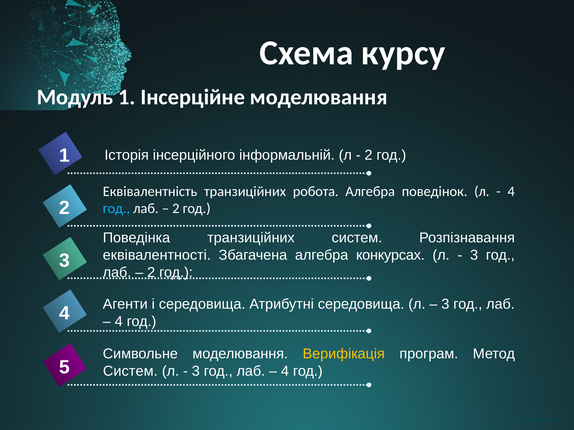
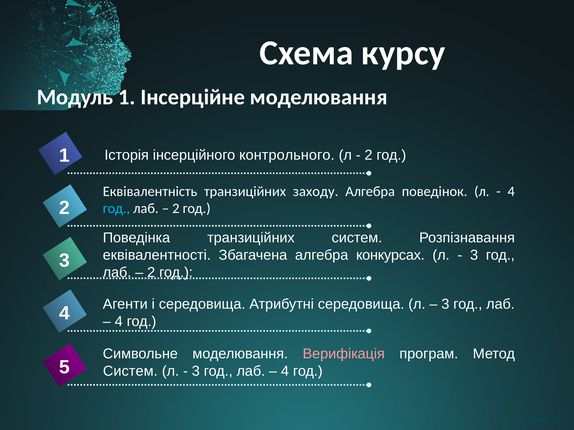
інформальній: інформальній -> контрольного (287, 155)
робота: робота -> заходу (316, 192)
Верифікація colour: yellow -> pink (344, 354)
